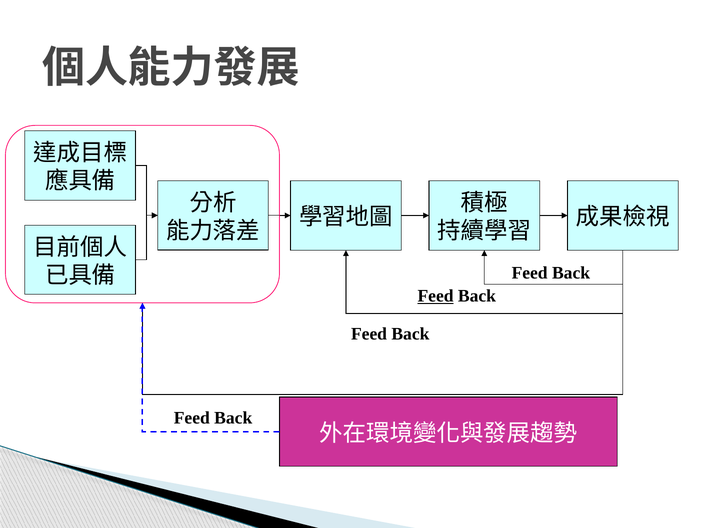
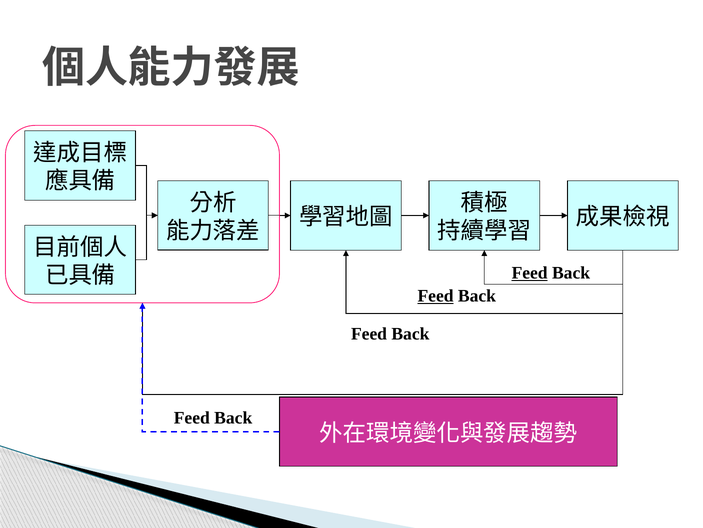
Feed underline: none -> present (530, 273)
